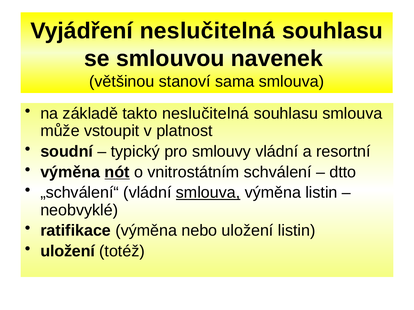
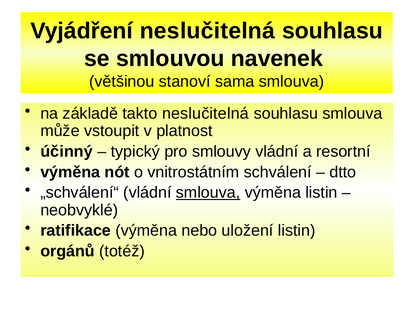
soudní: soudní -> účinný (67, 152)
nót underline: present -> none (117, 172)
uložení: uložení -> orgánů (68, 252)
